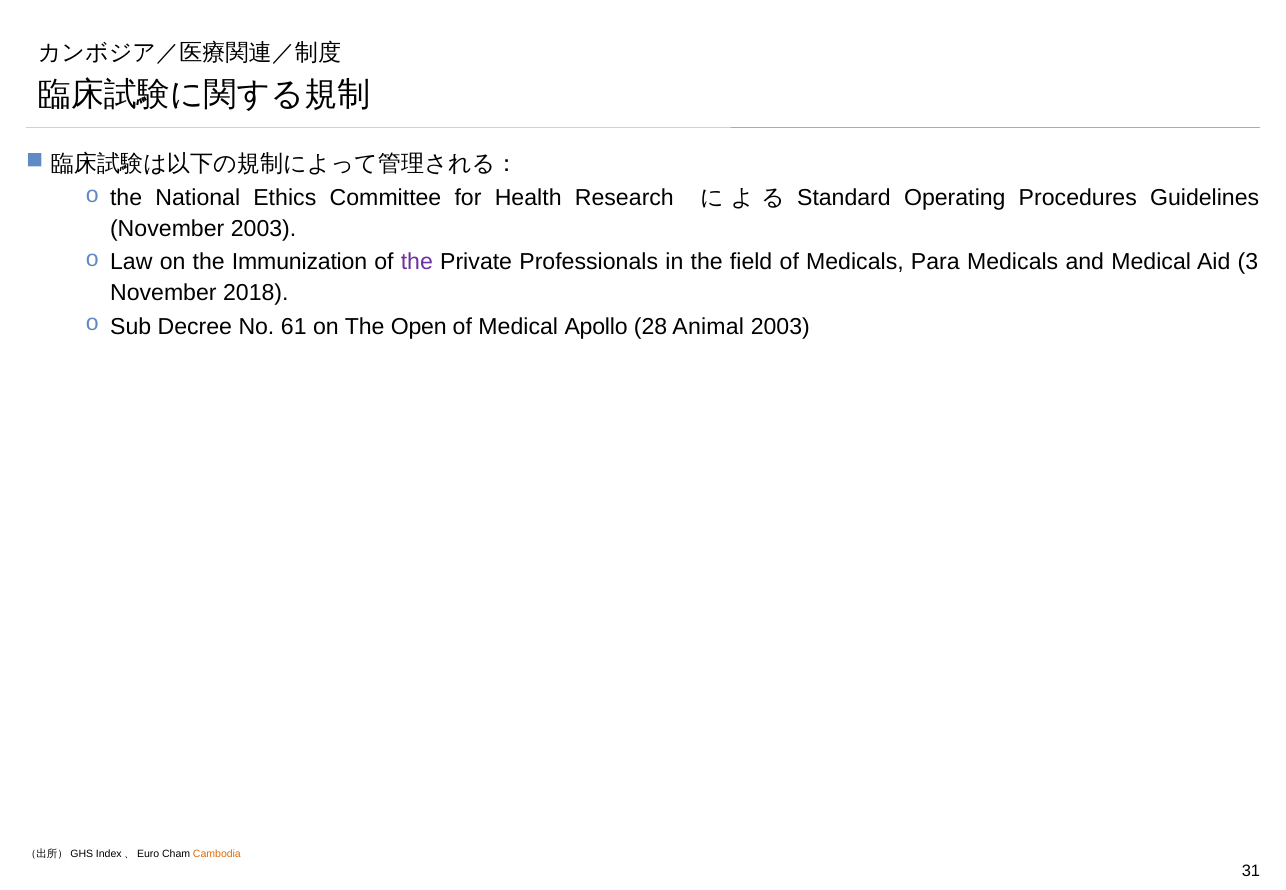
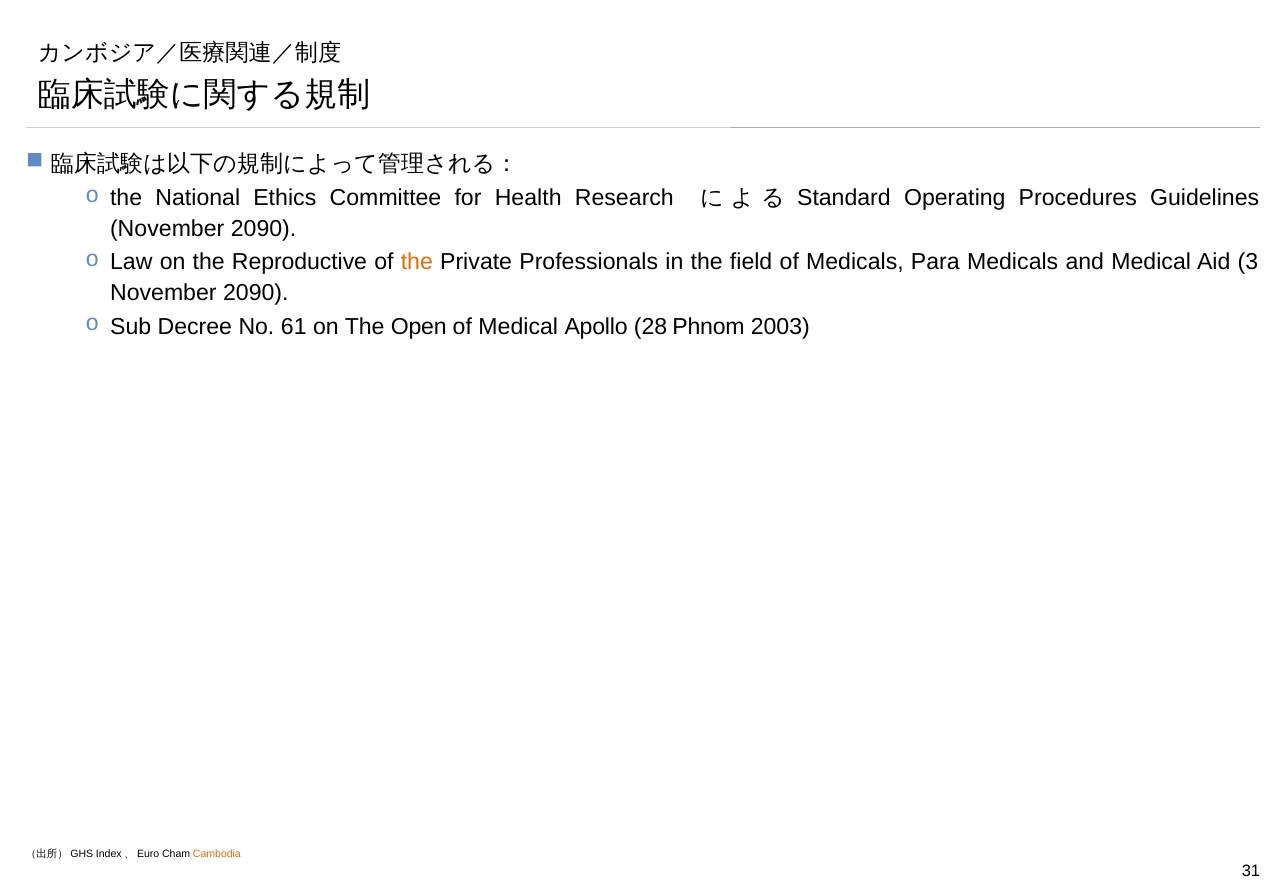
2003: 2003 -> 2090 (264, 228)
Immunization: Immunization -> Reproductive (300, 262)
the colour: purple -> orange (417, 262)
2018: 2018 -> 2090 (256, 293)
Animal: Animal -> Phnom (708, 327)
